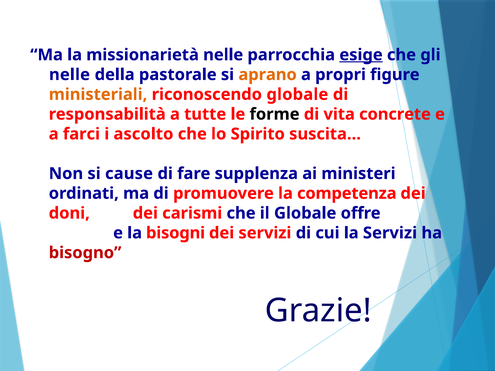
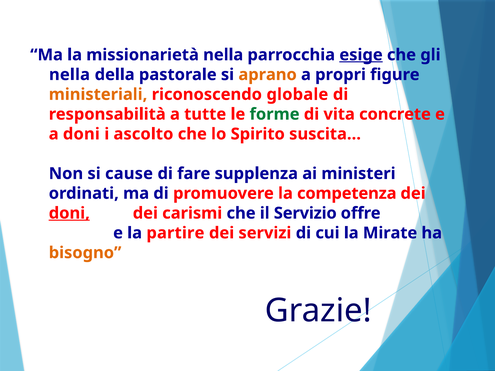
missionarietà nelle: nelle -> nella (223, 55)
nelle: nelle -> nella (69, 75)
forme colour: black -> green (275, 114)
a farci: farci -> doni (81, 134)
doni underline: none -> present (69, 213)
il Globale: Globale -> Servizio (305, 213)
bisogni: bisogni -> partire (175, 233)
la Servizi: Servizi -> Mirate (390, 233)
bisogno colour: red -> orange (85, 253)
